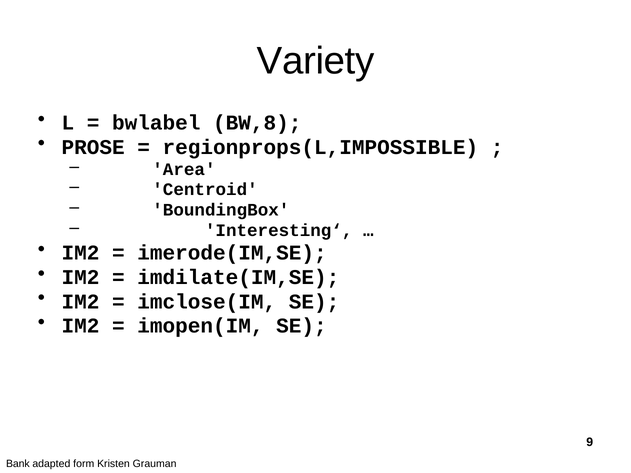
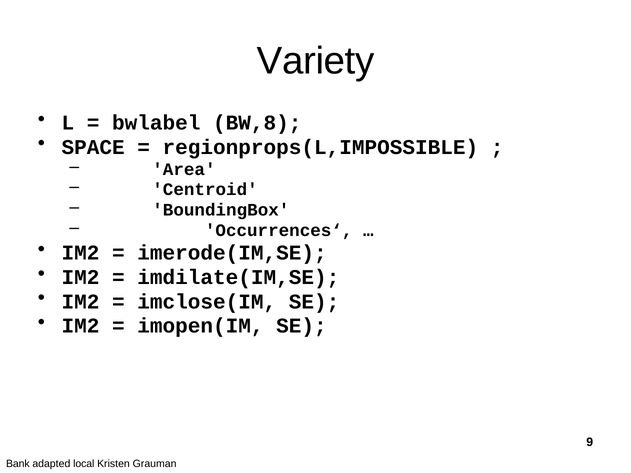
PROSE: PROSE -> SPACE (93, 147)
Interesting‘: Interesting‘ -> Occurrences‘ (279, 230)
form: form -> local (84, 464)
